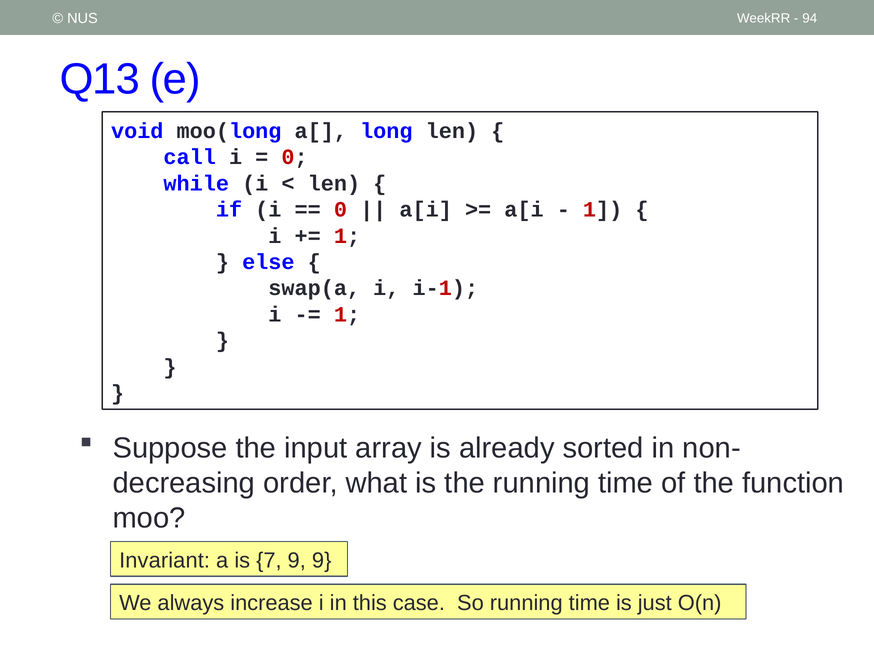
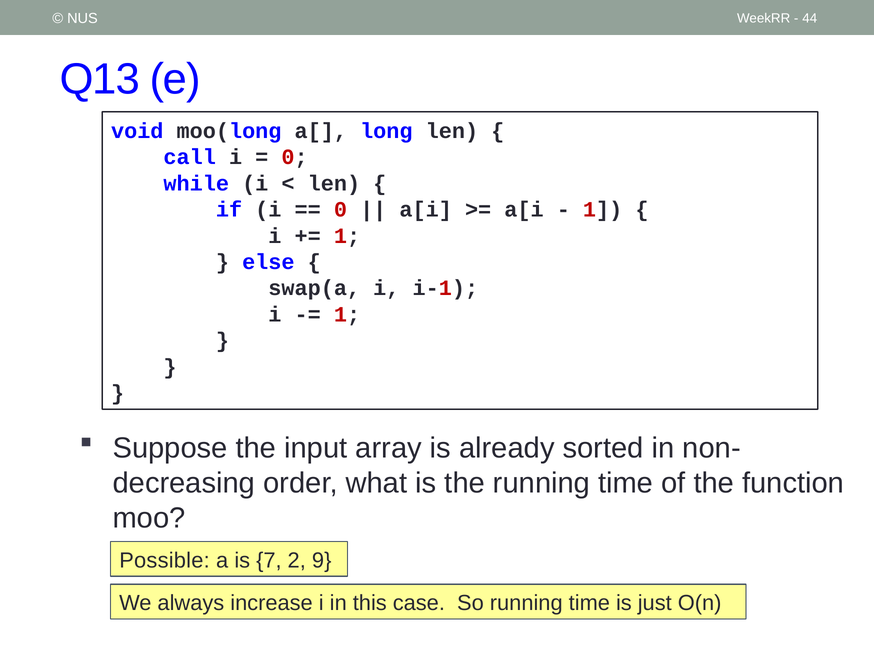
94: 94 -> 44 (810, 18)
Invariant: Invariant -> Possible (165, 560)
7 9: 9 -> 2 (297, 560)
